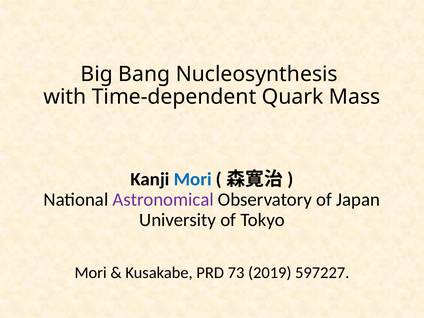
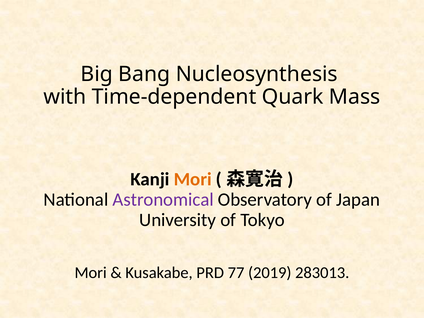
Mori colour: blue -> orange (193, 179)
73: 73 -> 77 (236, 273)
597227: 597227 -> 283013 (322, 273)
